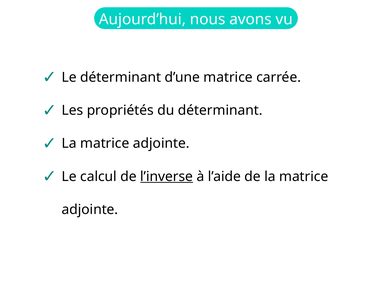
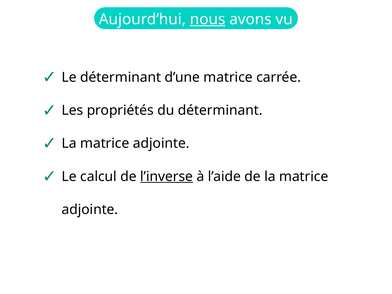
nous underline: none -> present (208, 19)
